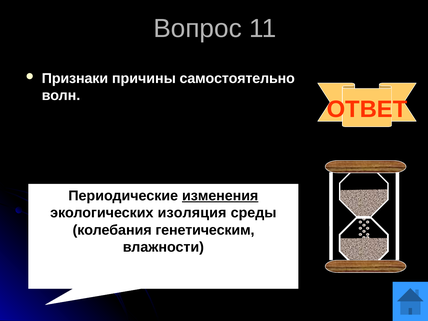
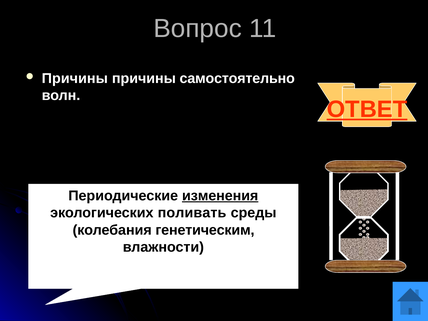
Признаки: Признаки -> Причины (75, 78)
ОТВЕТ underline: none -> present (367, 109)
изоляция: изоляция -> поливать (192, 213)
